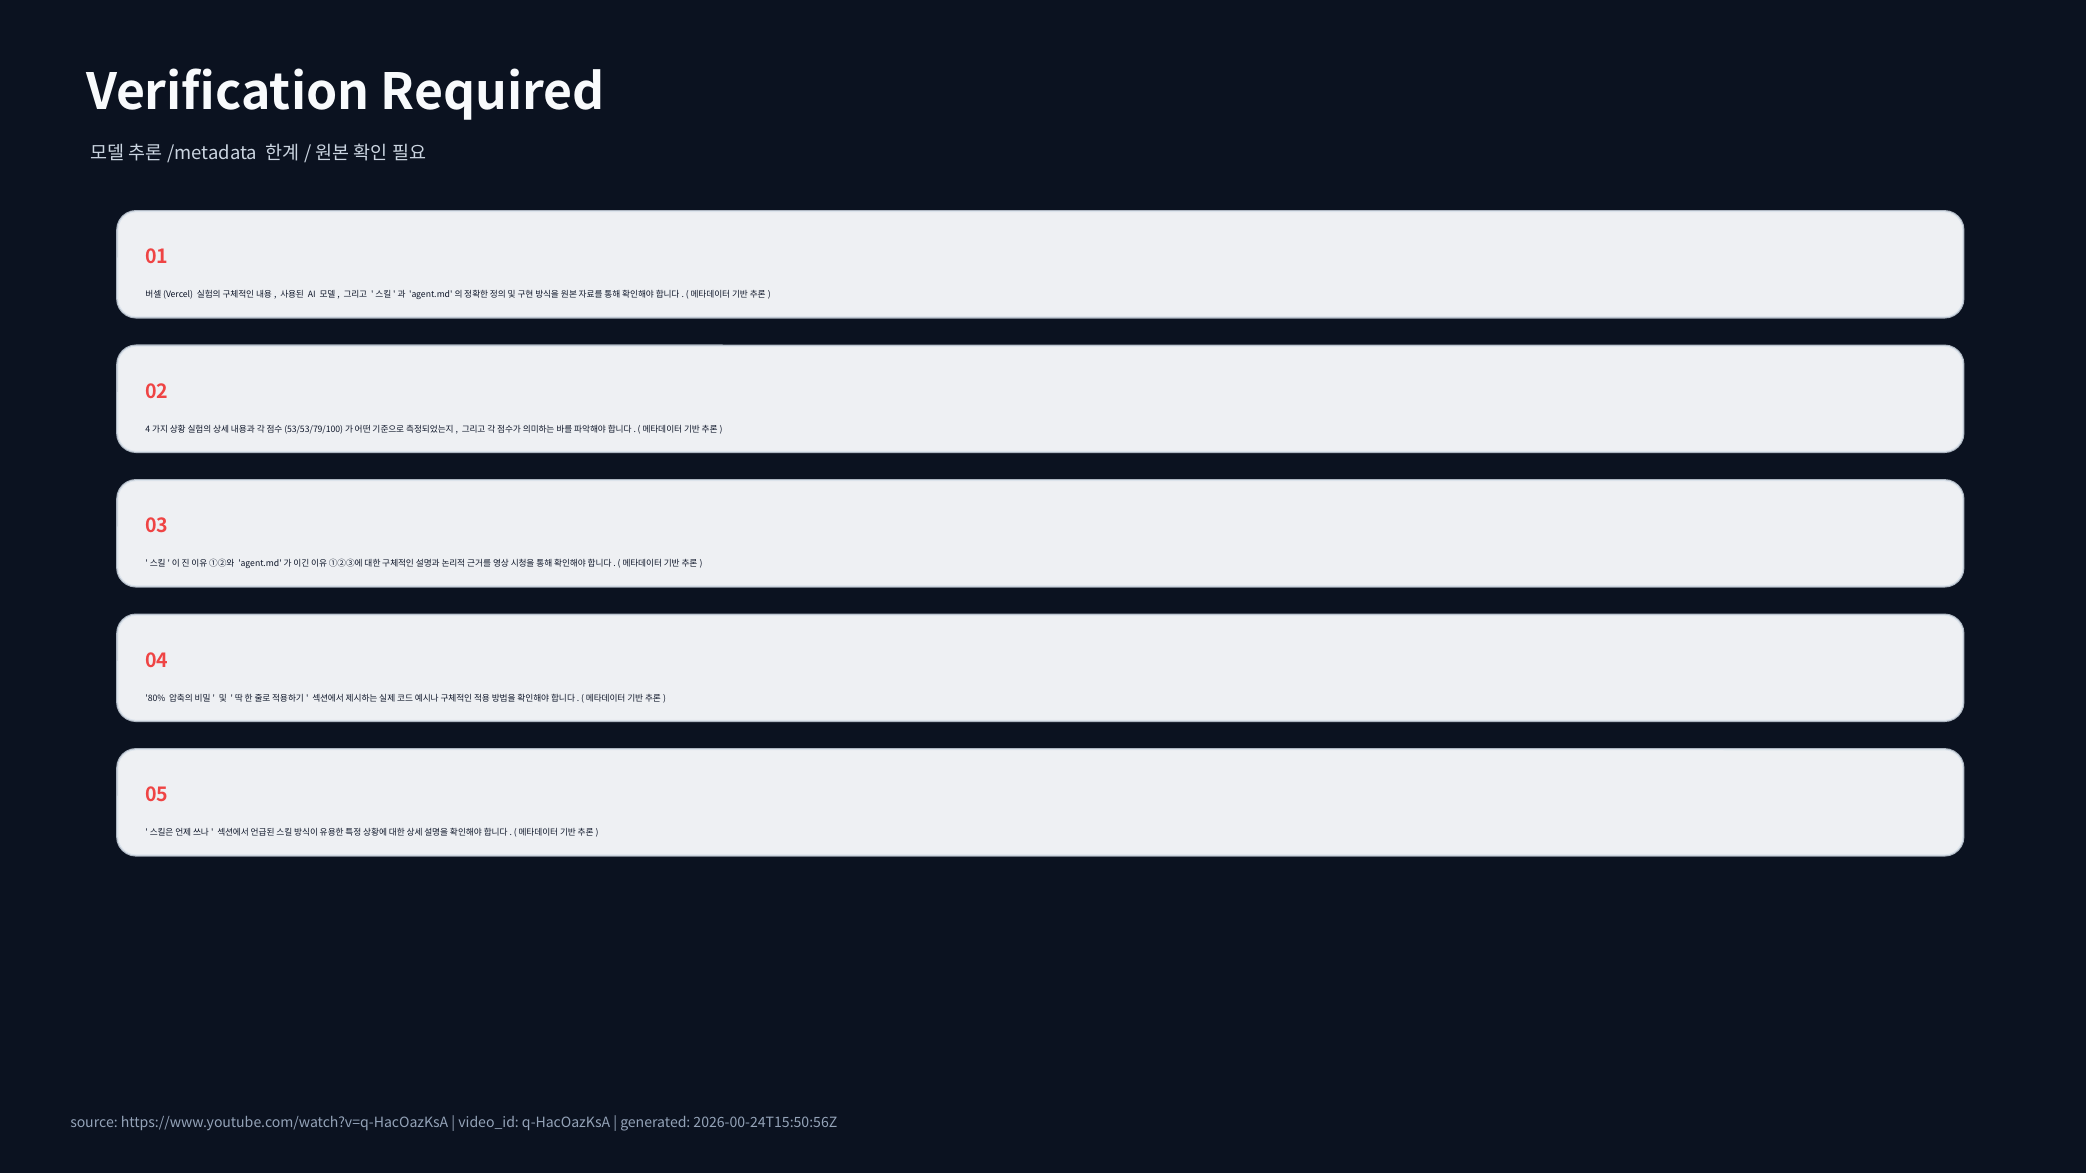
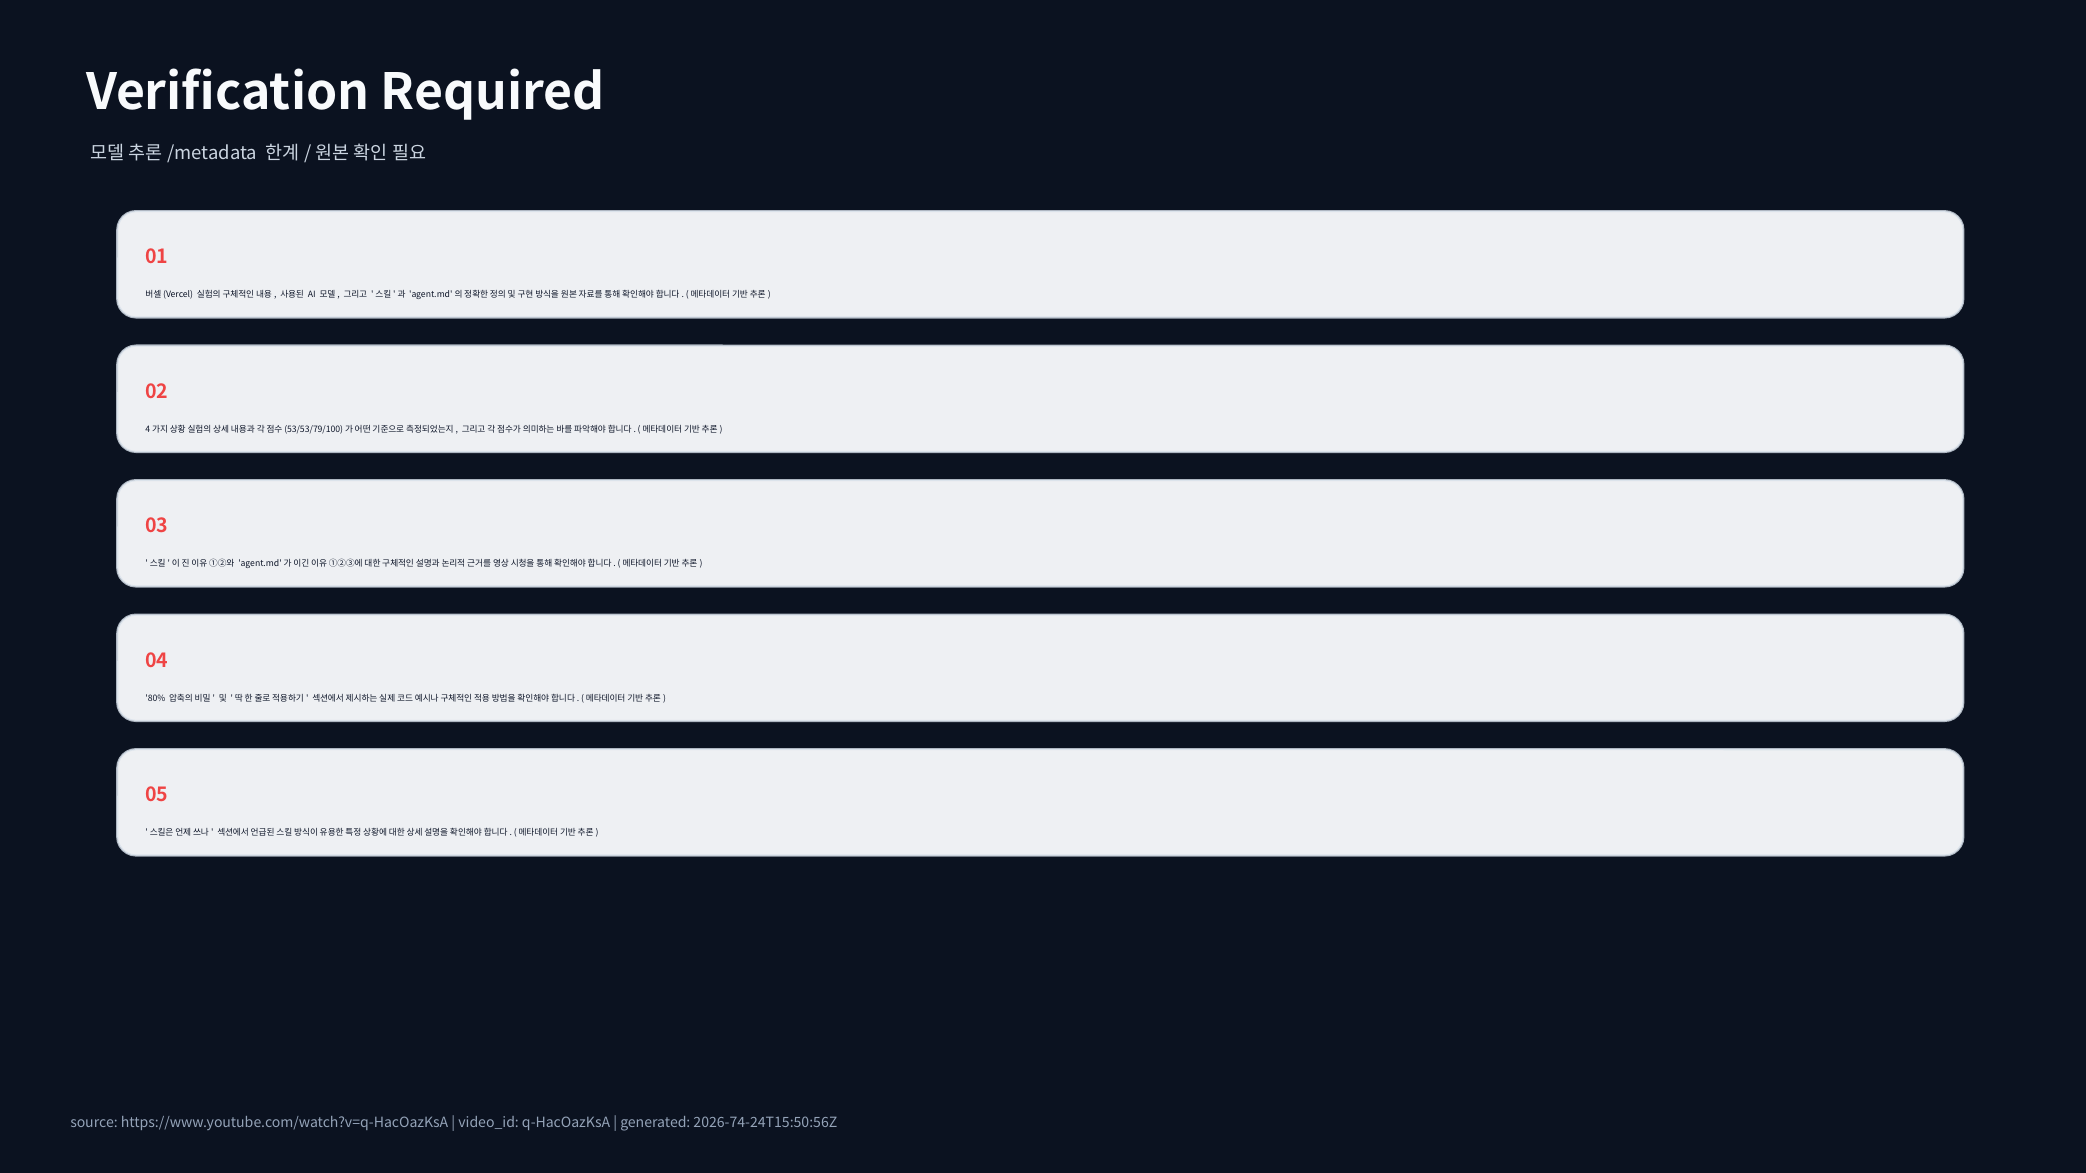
2026-00-24T15:50:56Z: 2026-00-24T15:50:56Z -> 2026-74-24T15:50:56Z (765, 1123)
